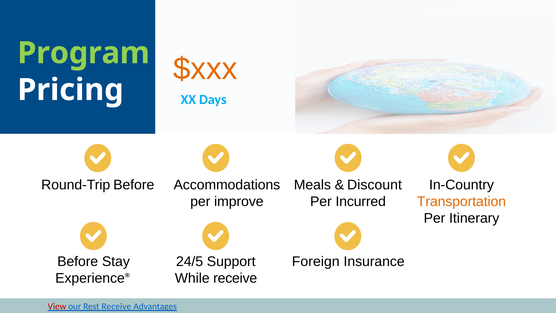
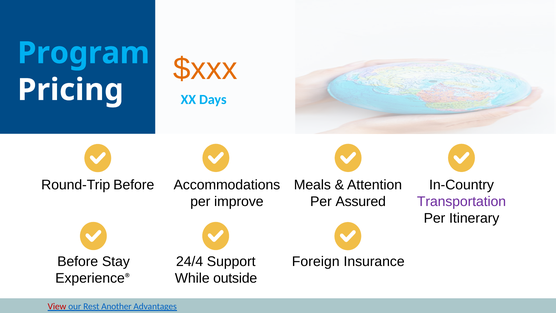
Program colour: light green -> light blue (84, 53)
Discount: Discount -> Attention (375, 185)
Transportation colour: orange -> purple (462, 201)
Incurred: Incurred -> Assured (361, 202)
24/5: 24/5 -> 24/4 (190, 261)
While receive: receive -> outside (235, 278)
Rest Receive: Receive -> Another (116, 306)
